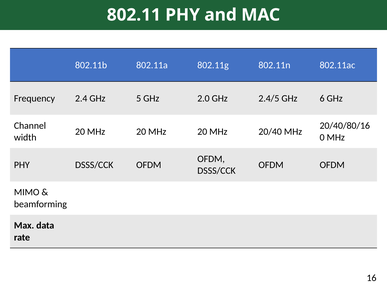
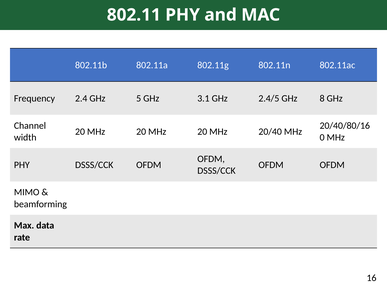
2.0: 2.0 -> 3.1 (203, 98)
6: 6 -> 8 (322, 98)
